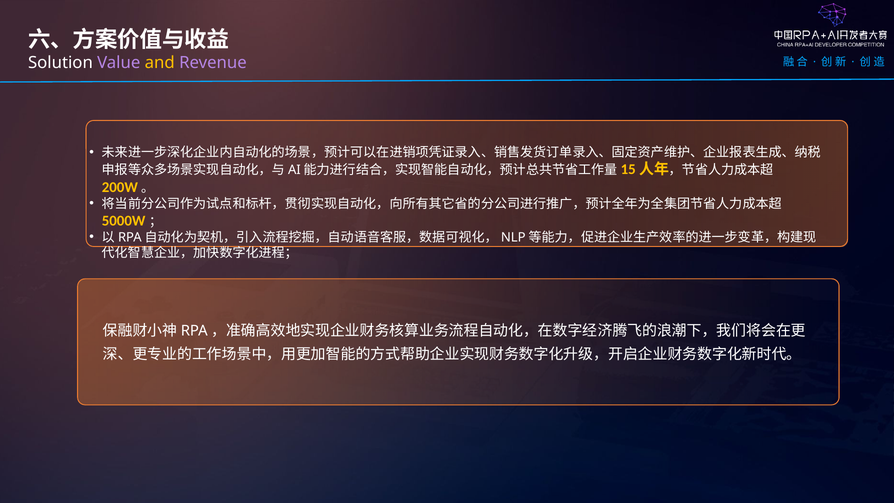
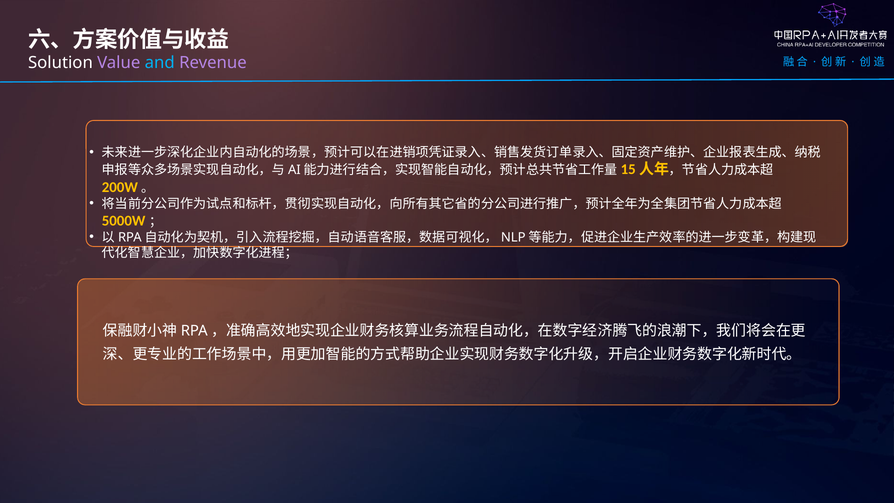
and colour: yellow -> light blue (160, 63)
